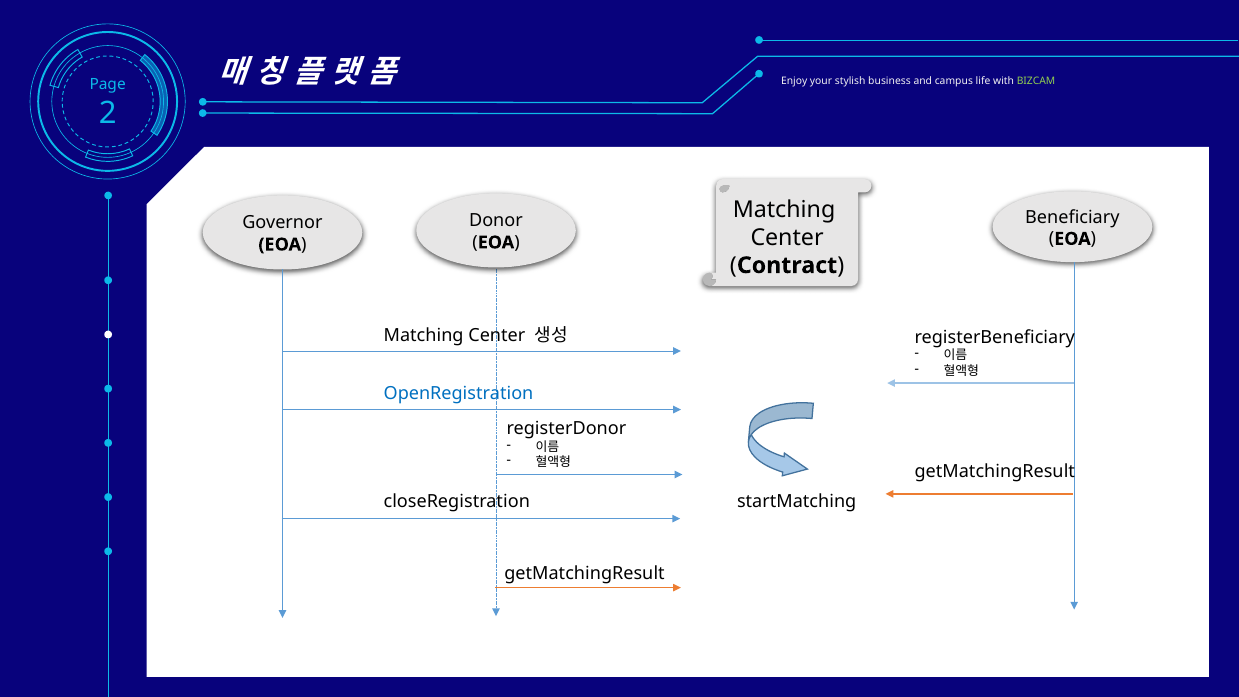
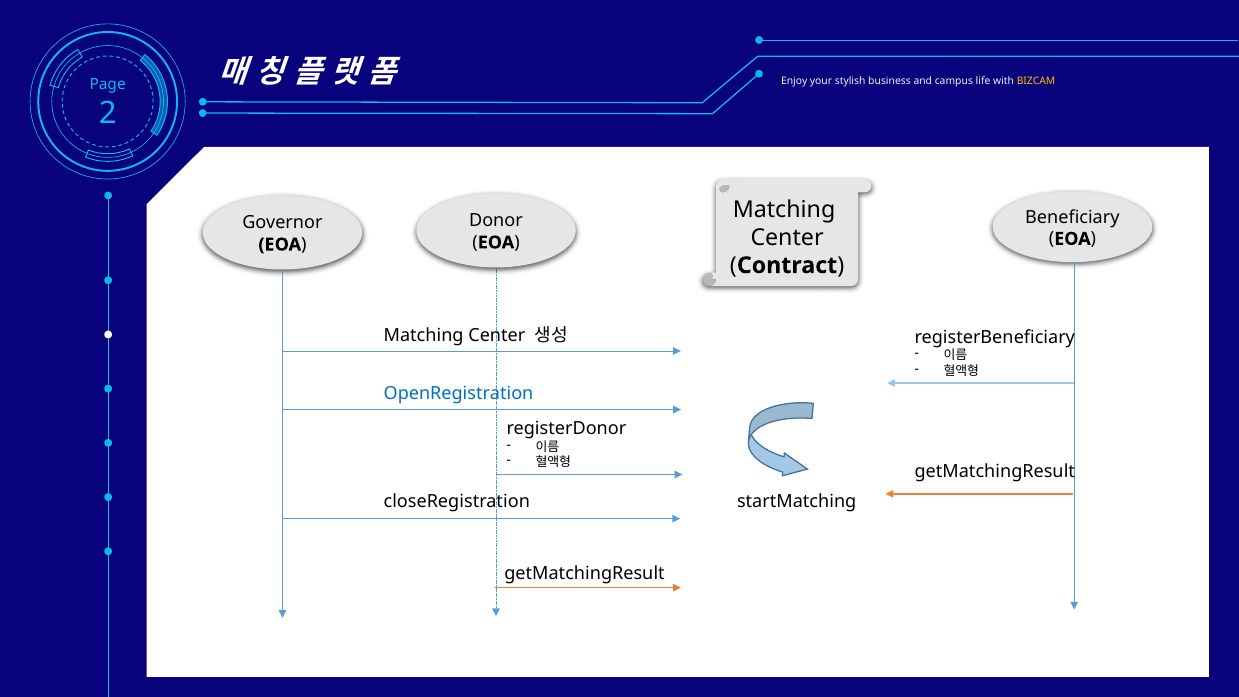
BIZCAM colour: light green -> yellow (1036, 81)
